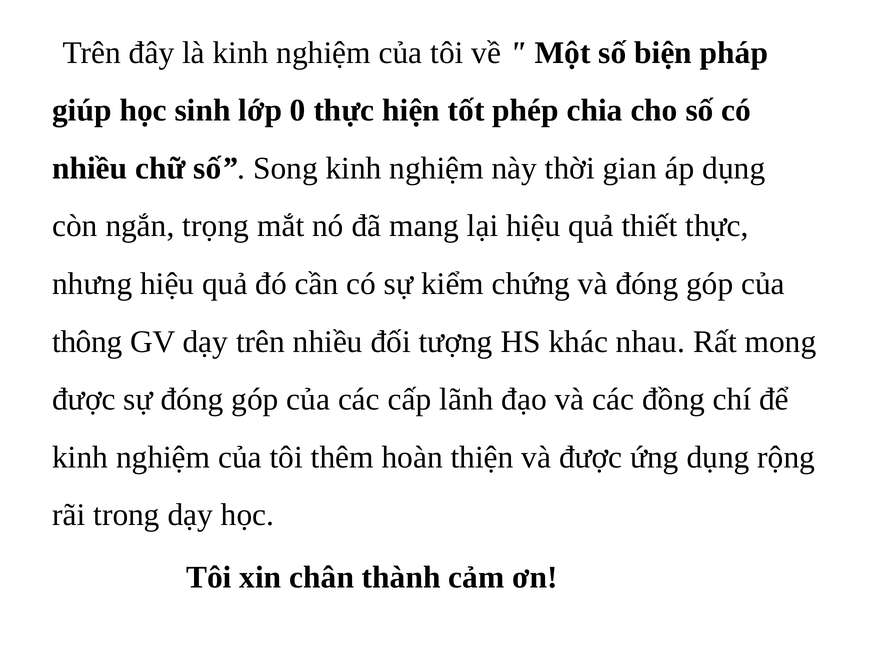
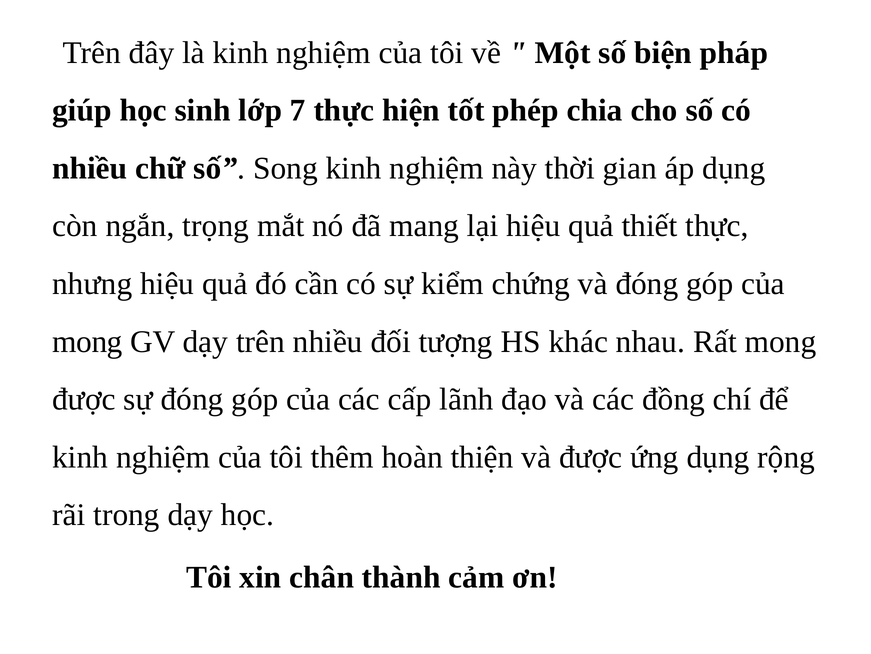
0: 0 -> 7 (298, 110)
thông: thông -> mong (87, 341)
